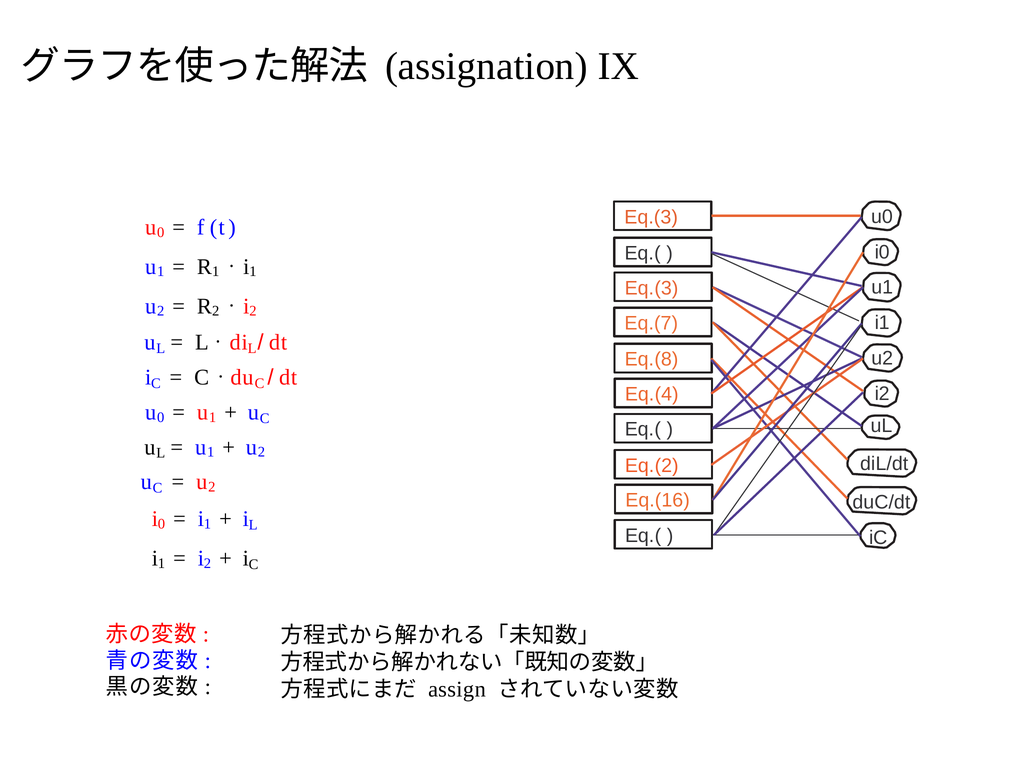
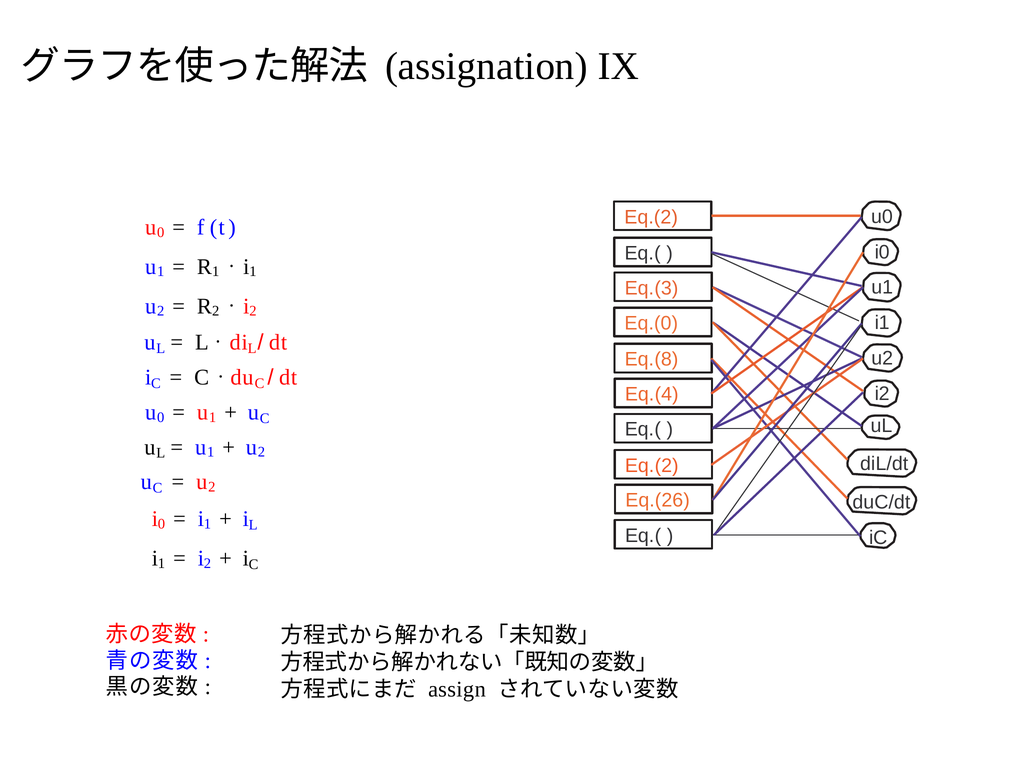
Eq.(3: Eq.(3 -> Eq.(2 (651, 217)
Eq.(7: Eq.(7 -> Eq.(0 (651, 323)
Eq.(16: Eq.(16 -> Eq.(26 (658, 500)
